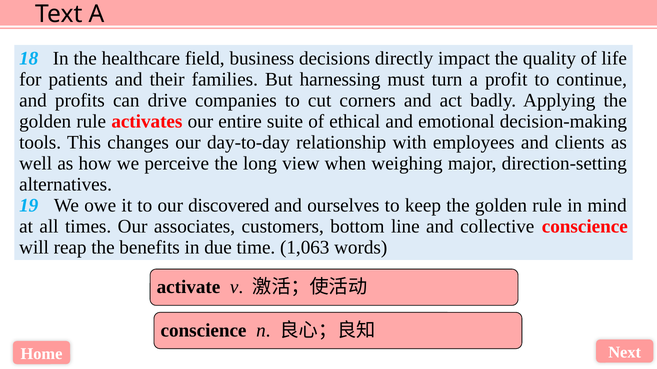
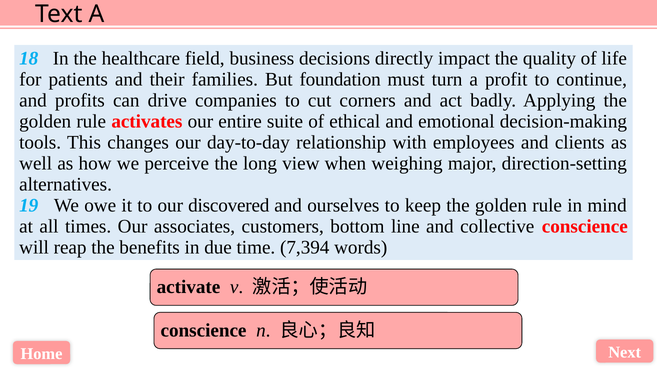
harnessing: harnessing -> foundation (340, 79)
1,063: 1,063 -> 7,394 (305, 248)
